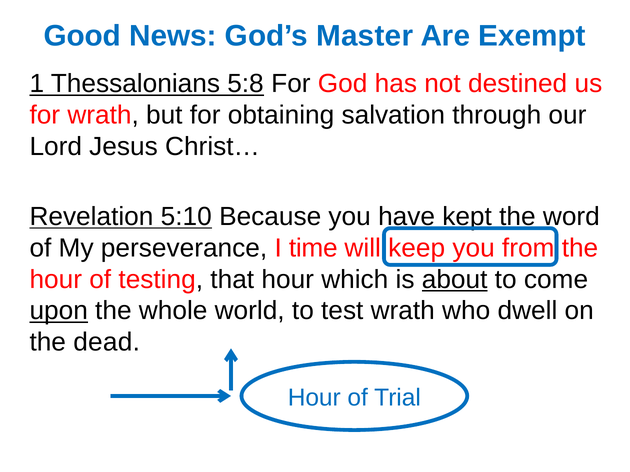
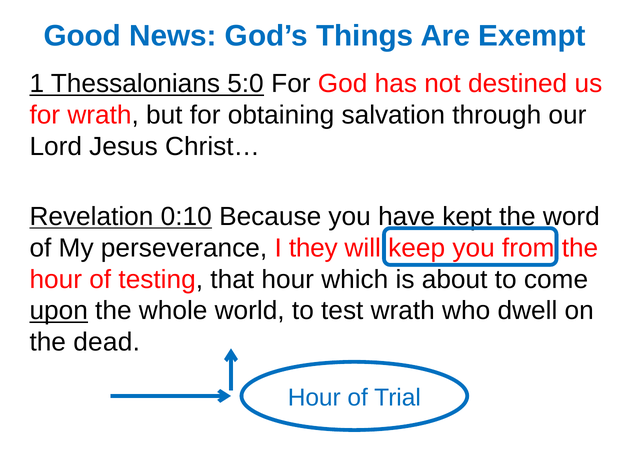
Master: Master -> Things (365, 36)
5:8: 5:8 -> 5:0 (245, 84)
5:10: 5:10 -> 0:10 (186, 217)
time: time -> they (313, 248)
about underline: present -> none (455, 280)
